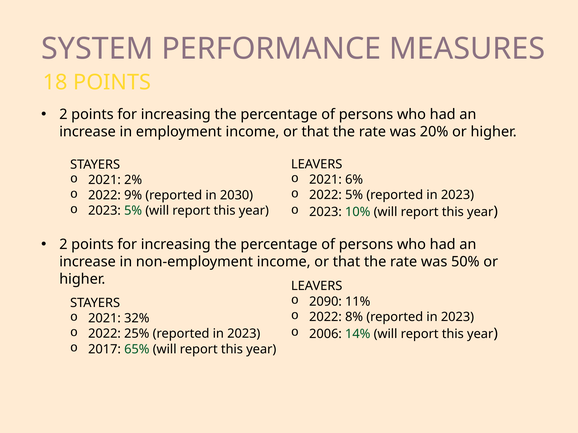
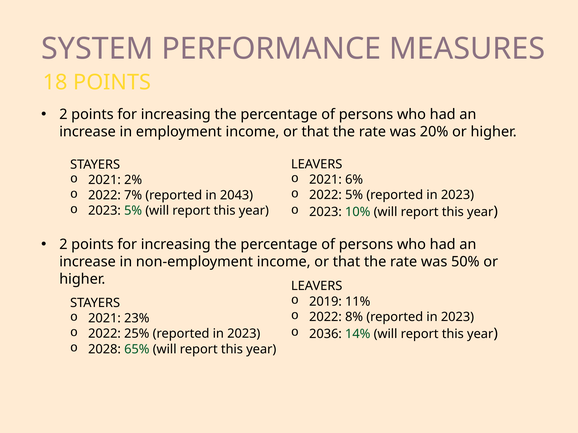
9%: 9% -> 7% (133, 195)
2030: 2030 -> 2043 (237, 195)
2090: 2090 -> 2019 (325, 302)
32%: 32% -> 23% (137, 319)
2006: 2006 -> 2036 (325, 334)
2017: 2017 -> 2028 (105, 350)
